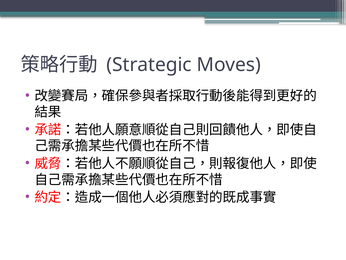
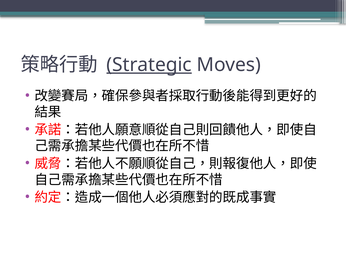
Strategic underline: none -> present (149, 65)
